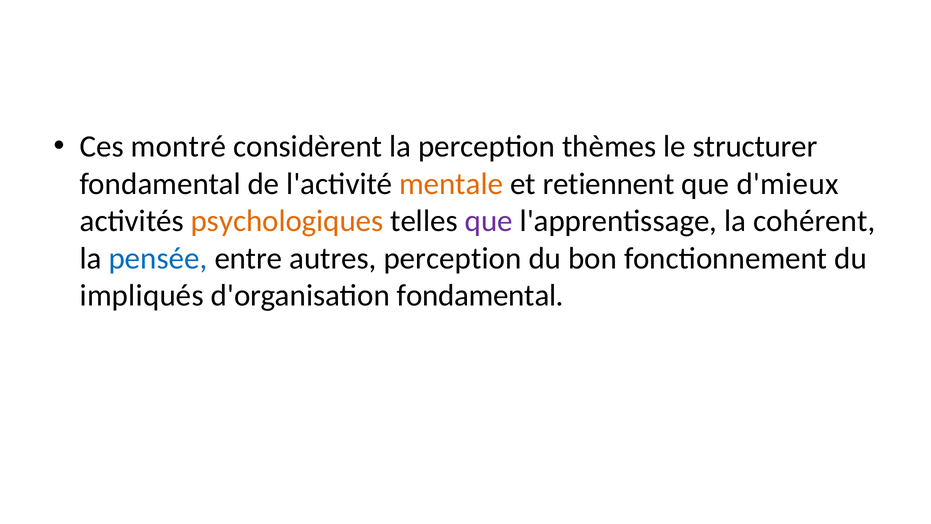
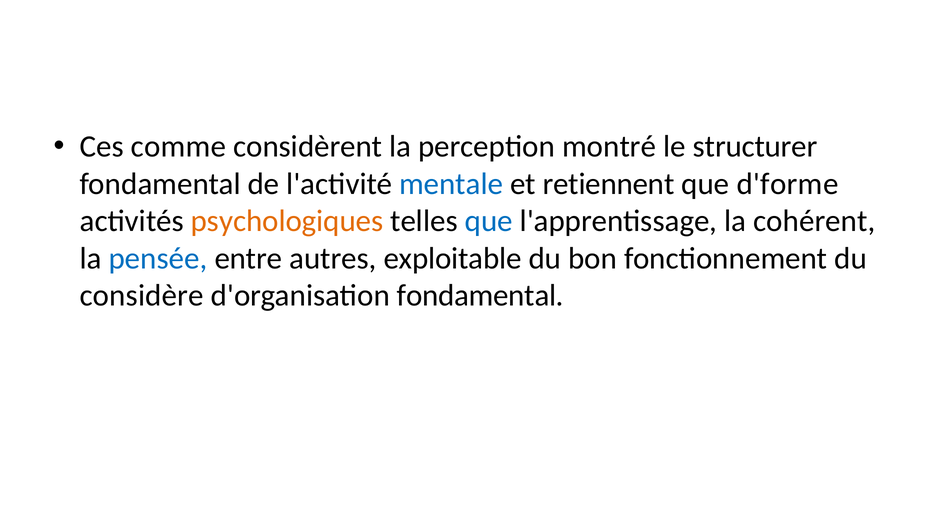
montré: montré -> comme (178, 146)
thèmes: thèmes -> montré (609, 146)
mentale colour: orange -> blue (451, 184)
d'mieux: d'mieux -> d'forme (788, 184)
que colour: purple -> blue (489, 221)
autres perception: perception -> exploitable (453, 258)
impliqués: impliqués -> considère (142, 295)
